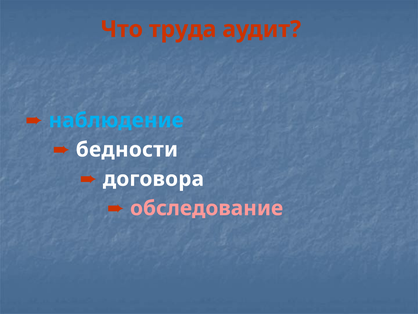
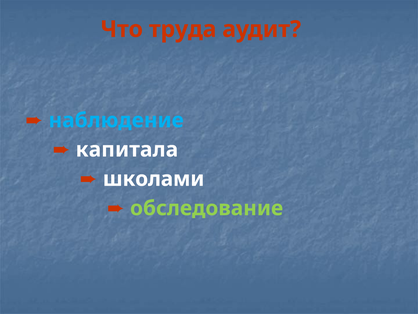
бедности: бедности -> капитала (127, 149)
договора: договора -> школами (154, 179)
обследование colour: pink -> light green (207, 208)
